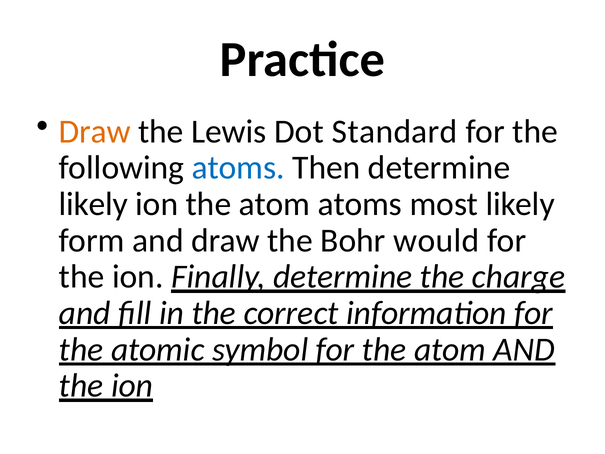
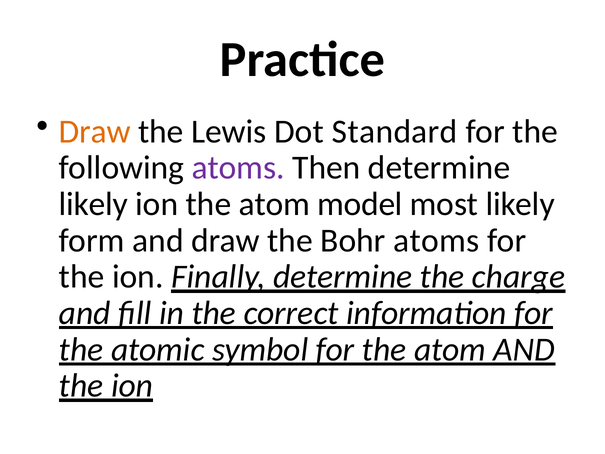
atoms colour: blue -> purple (238, 168)
atom atoms: atoms -> model (360, 204)
Bohr would: would -> atoms (436, 240)
